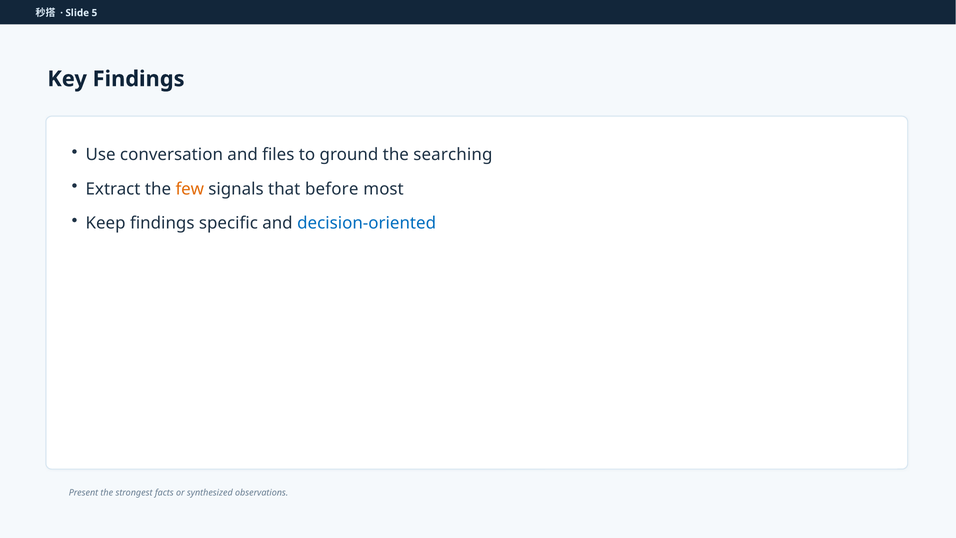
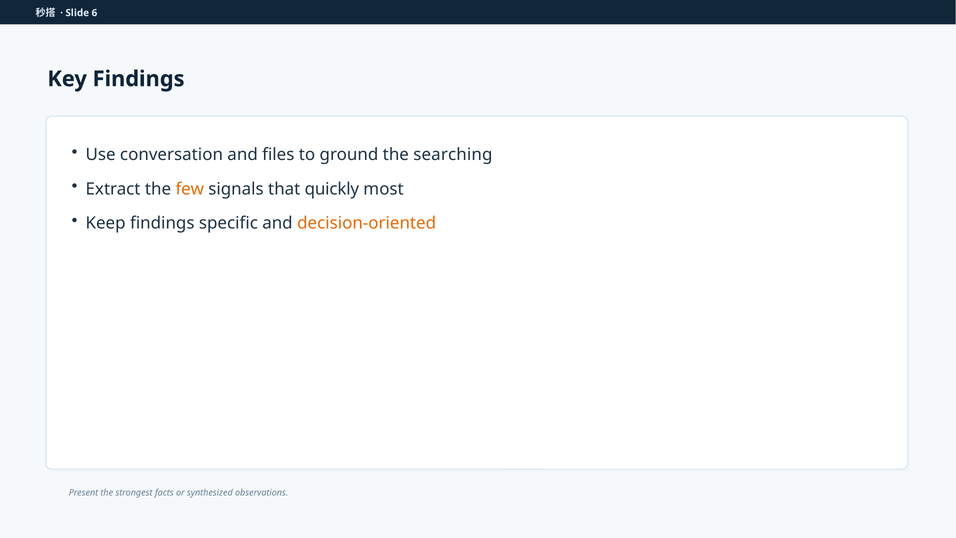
5: 5 -> 6 (94, 13)
before: before -> quickly (332, 189)
decision-oriented colour: blue -> orange (367, 223)
